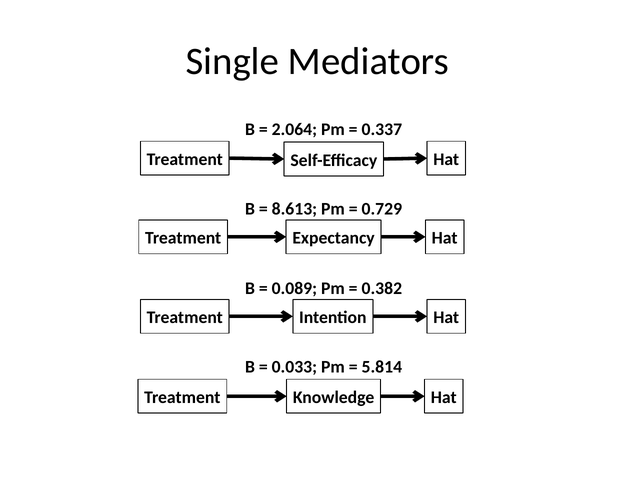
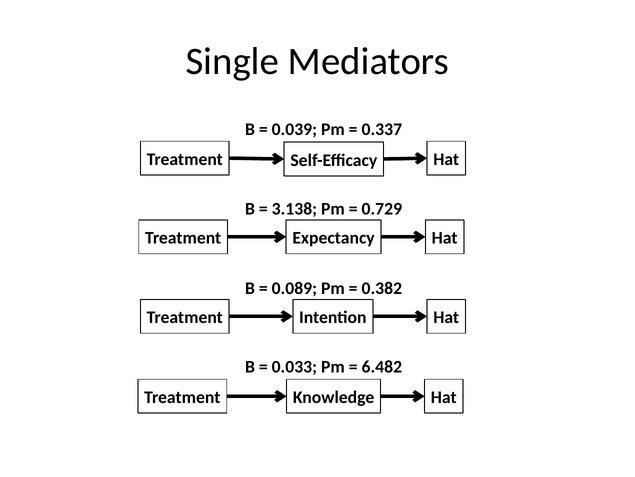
2.064: 2.064 -> 0.039 (294, 129)
8.613: 8.613 -> 3.138 (294, 209)
5.814: 5.814 -> 6.482 (382, 366)
